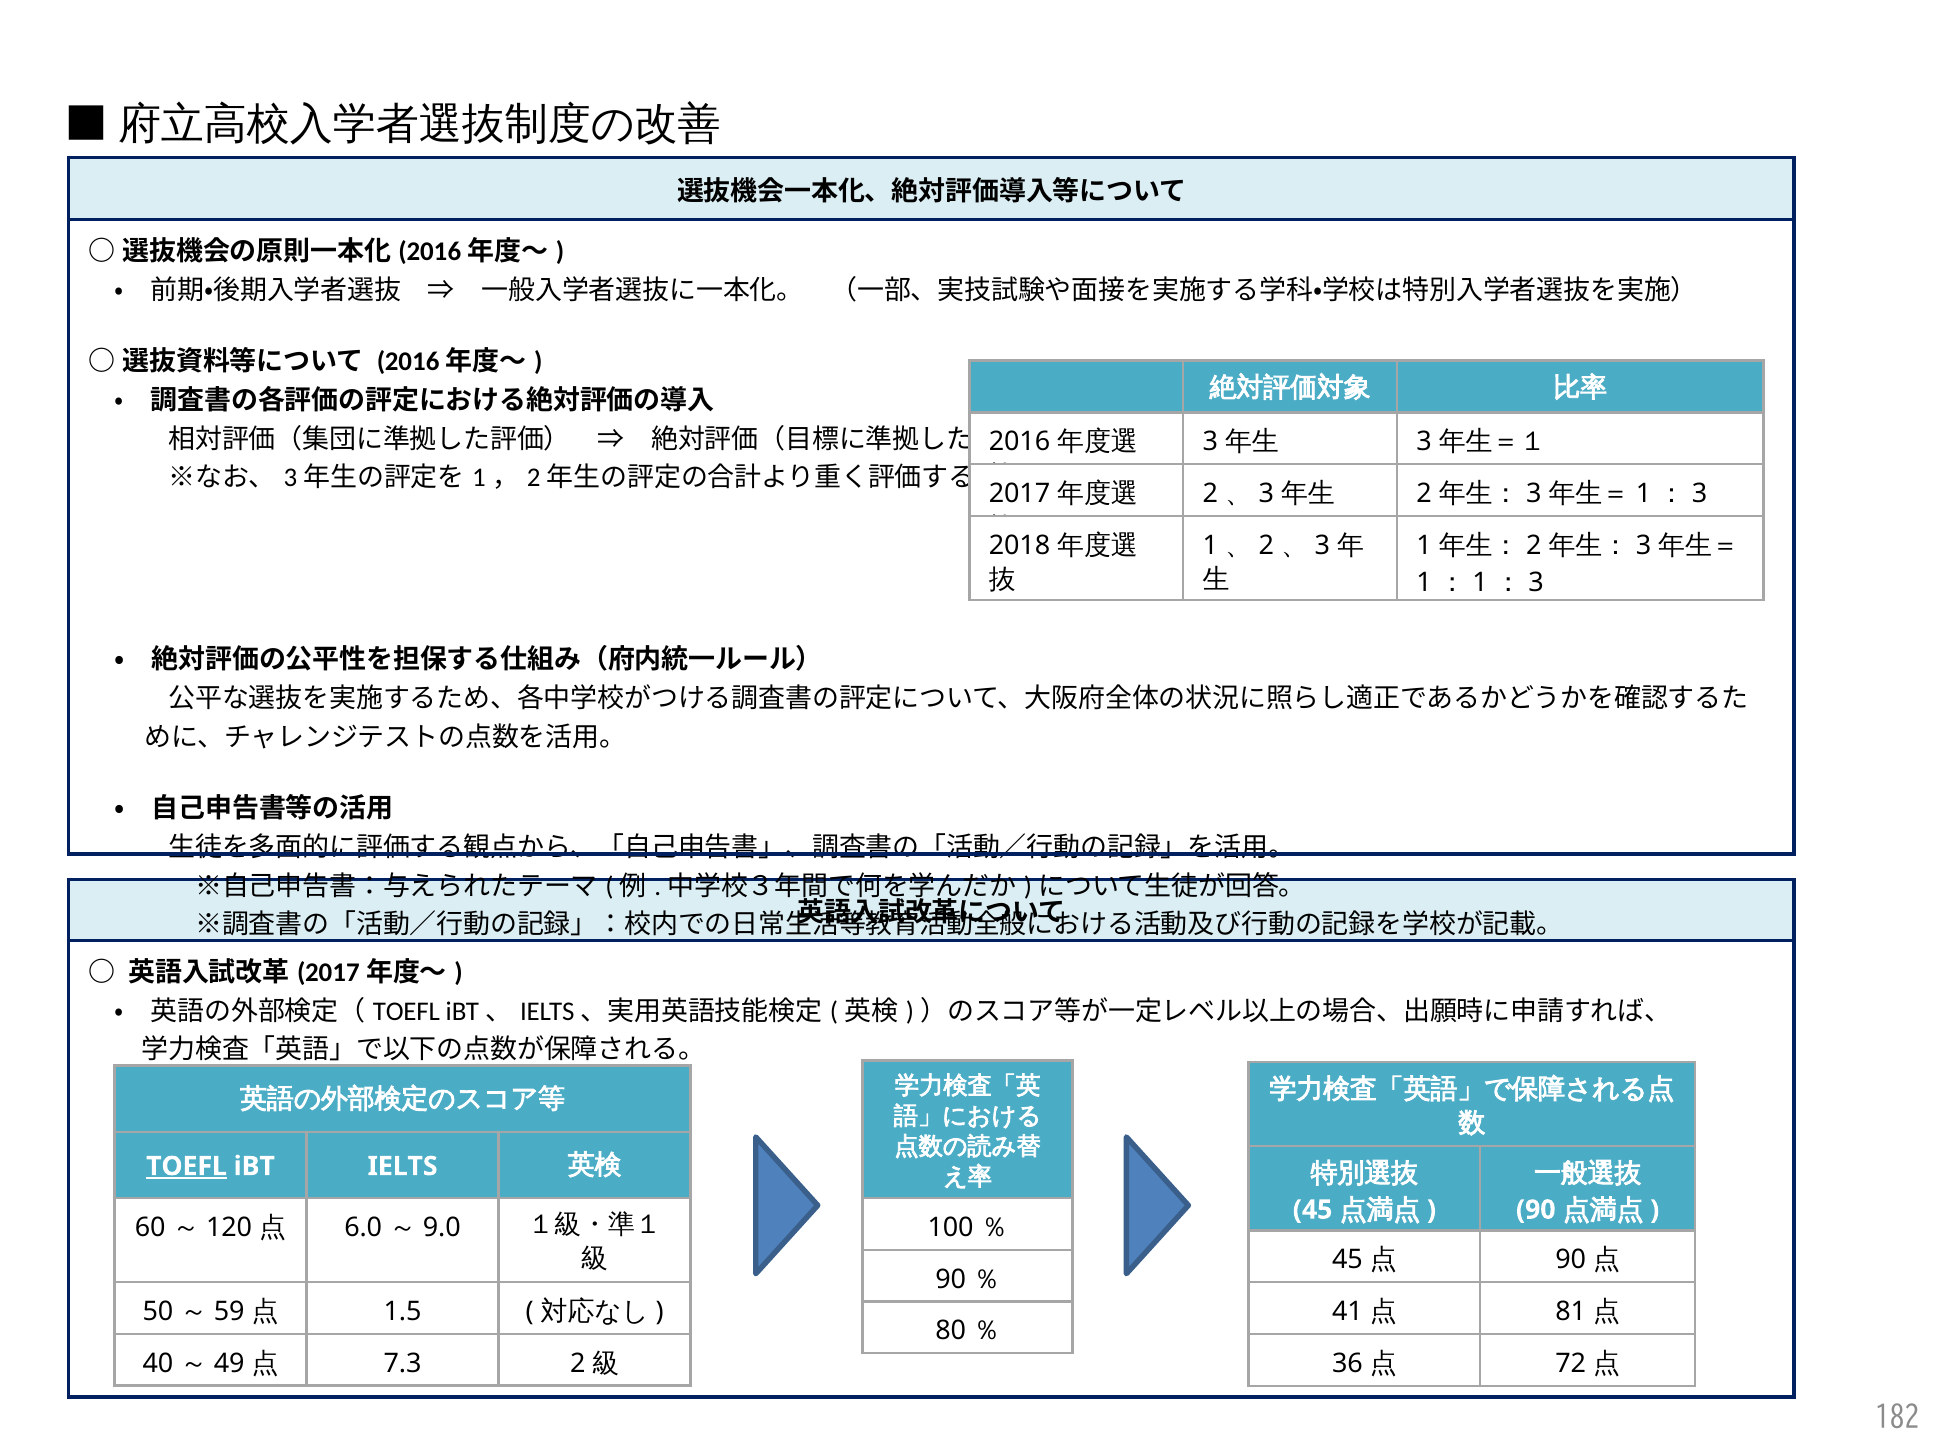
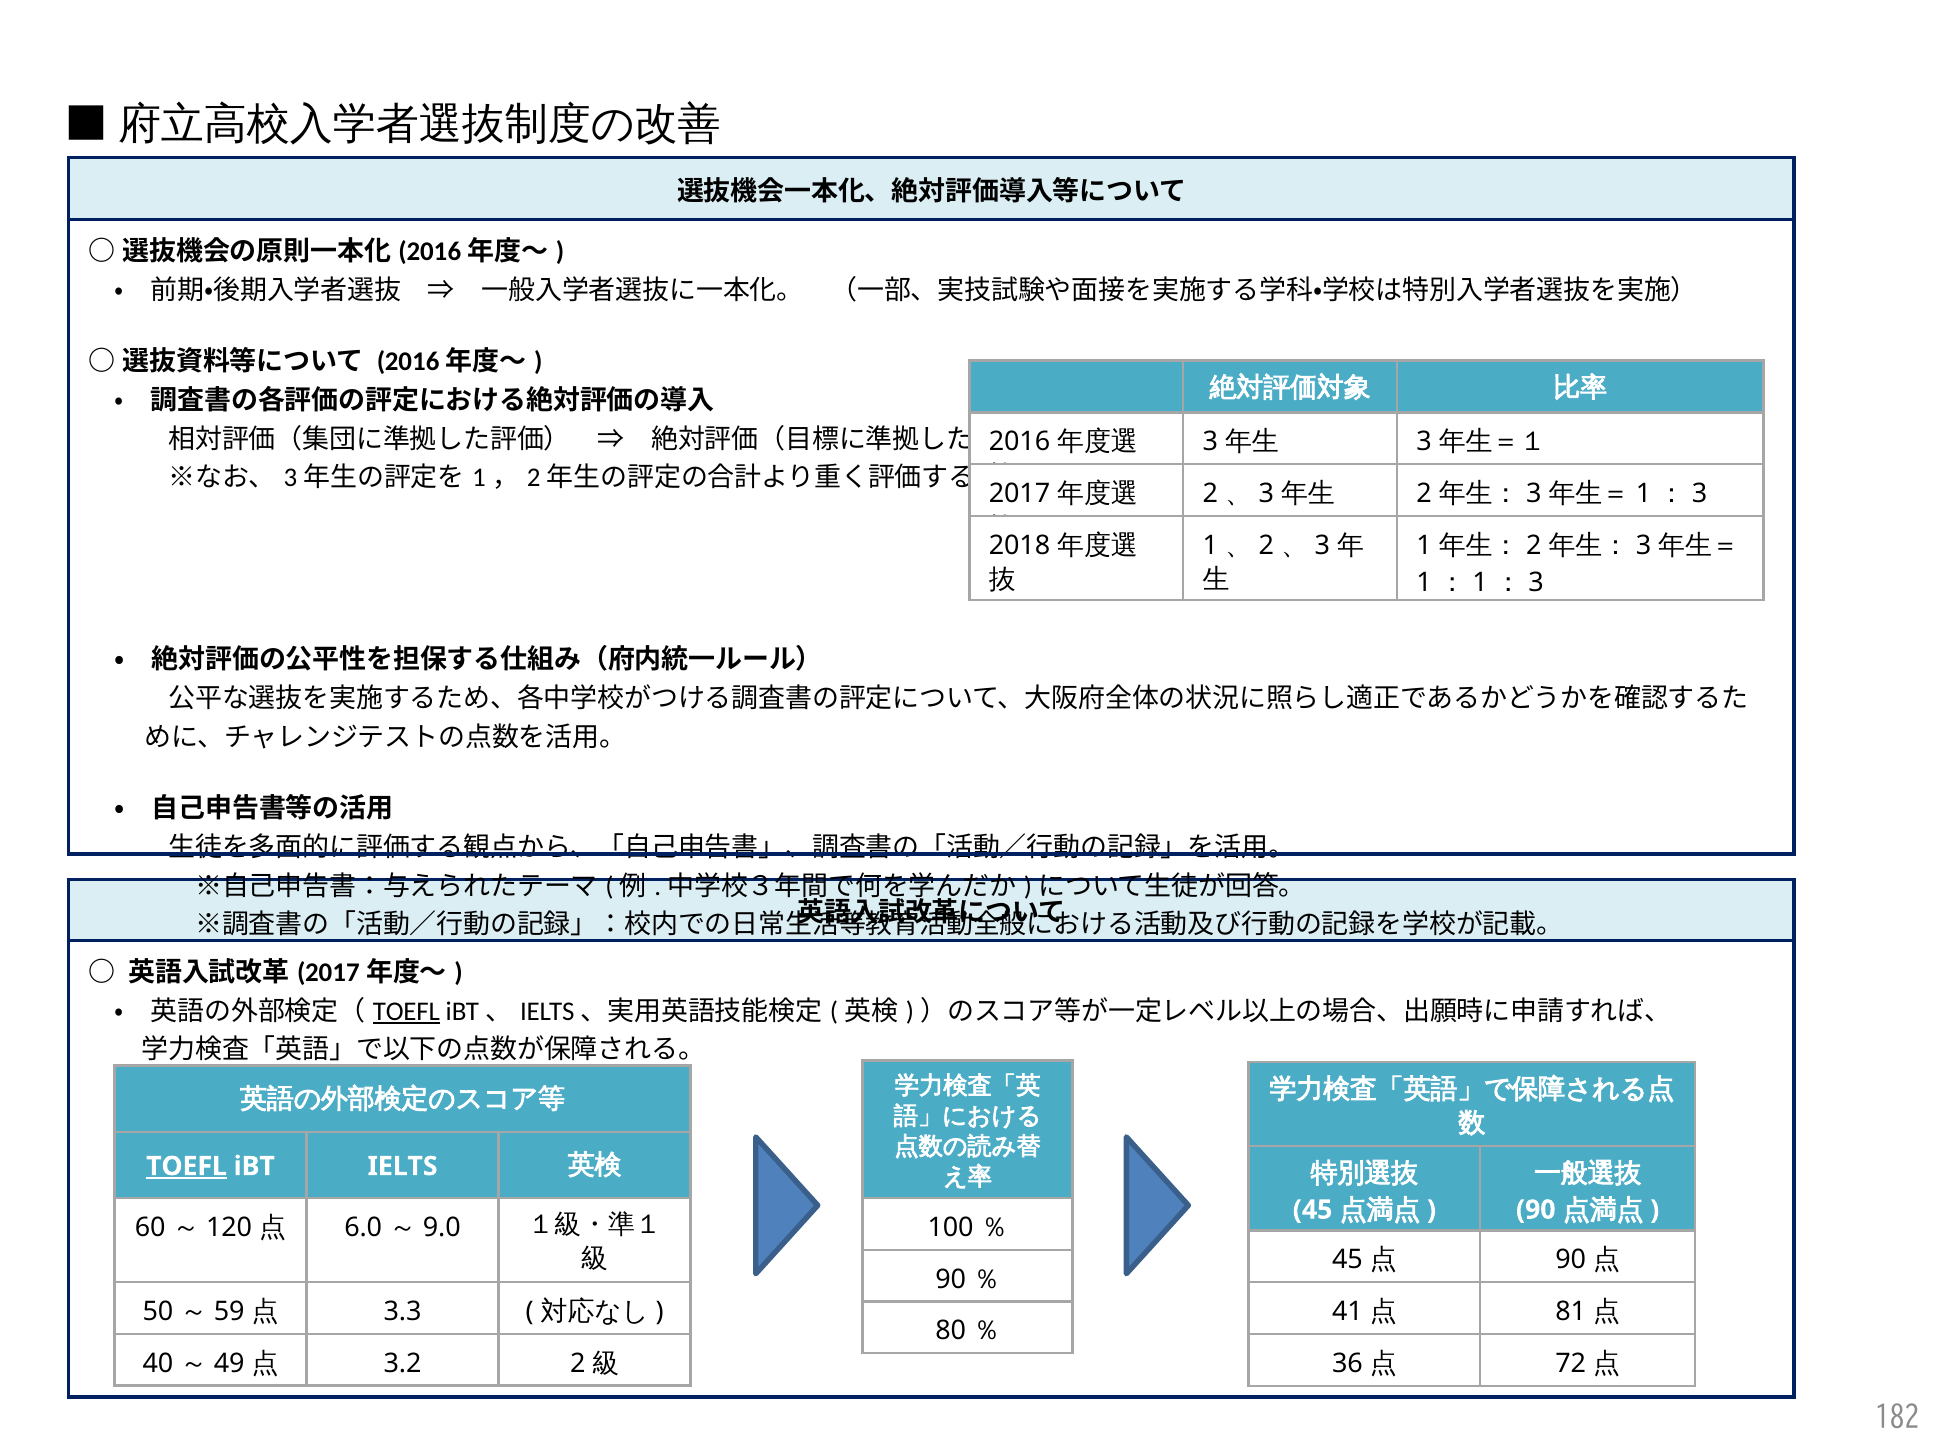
TOEFL underline: none -> present (406, 1011)
1.5: 1.5 -> 3.3 (403, 1312)
7.3: 7.3 -> 3.2 (403, 1364)
